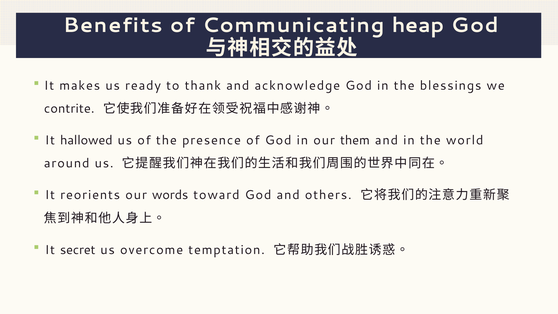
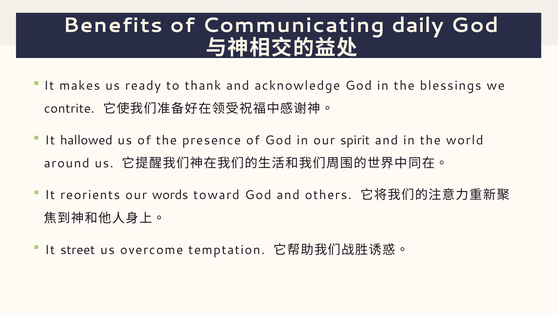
heap: heap -> daily (418, 25)
them: them -> spirit (355, 140)
secret: secret -> street (78, 250)
